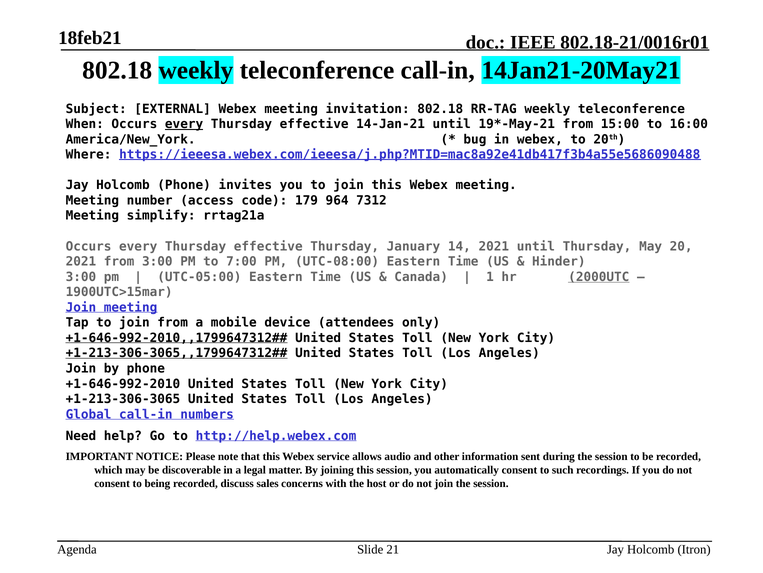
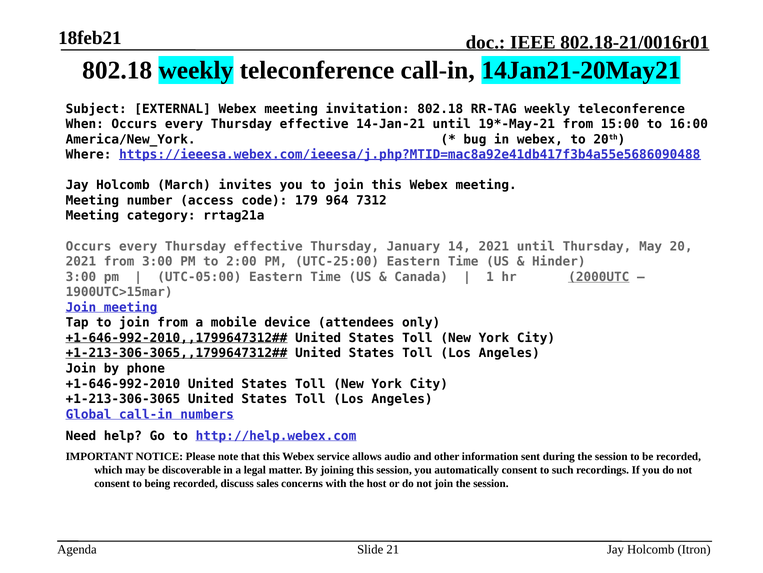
every underline: present -> none (184, 124)
Holcomb Phone: Phone -> March (184, 185)
simplify: simplify -> category (161, 215)
7:00: 7:00 -> 2:00 (241, 261)
UTC-08:00: UTC-08:00 -> UTC-25:00 (337, 261)
